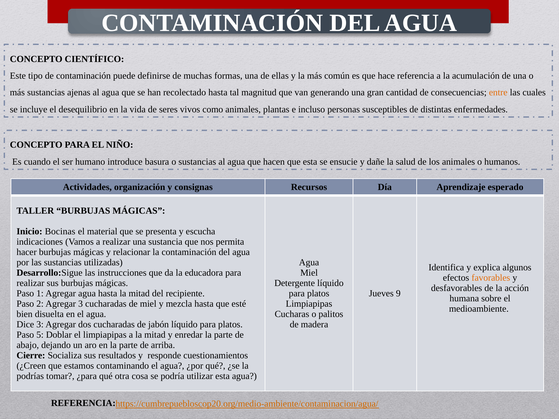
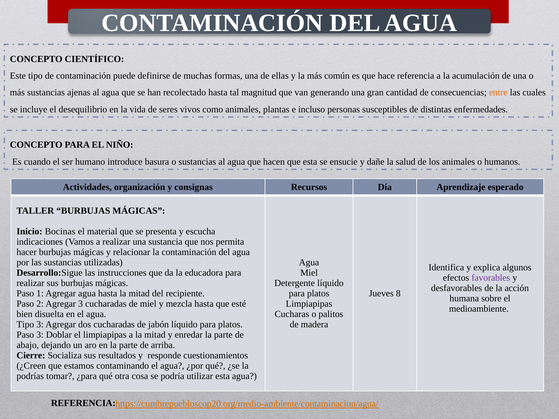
favorables colour: orange -> purple (491, 278)
9: 9 -> 8 (398, 293)
Dice: Dice -> Tipo (25, 325)
Paso 5: 5 -> 3 (40, 335)
